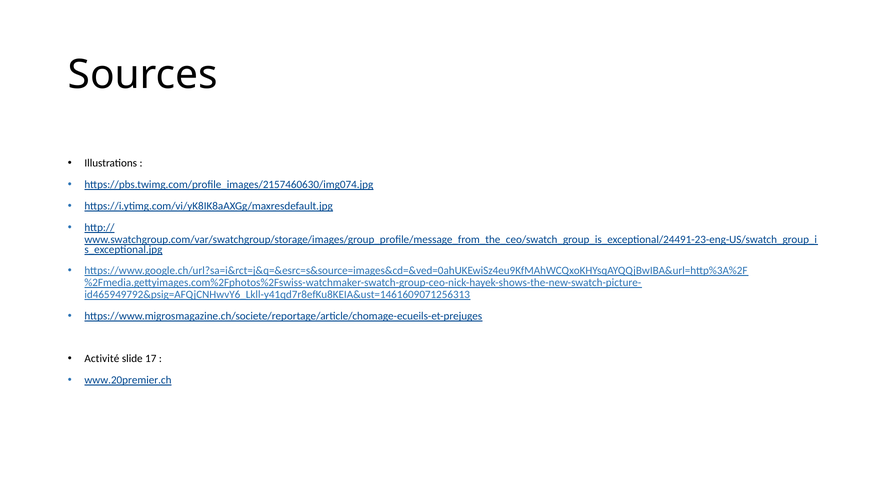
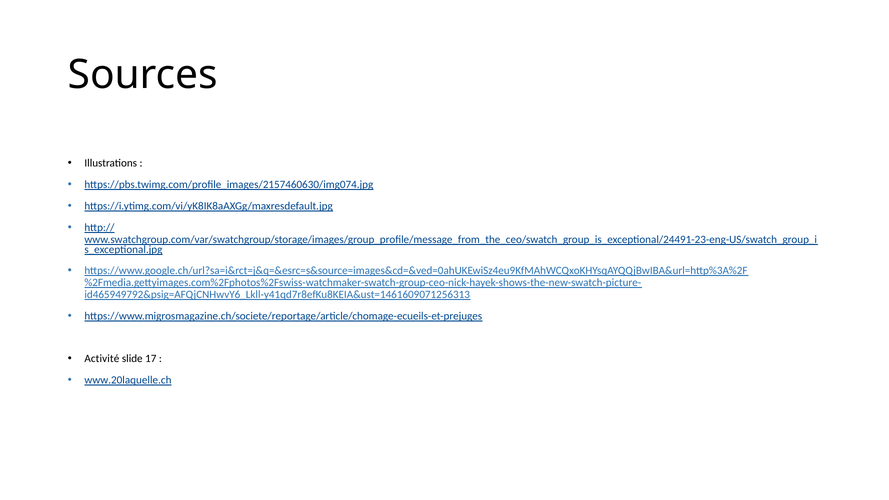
www.20premier.ch: www.20premier.ch -> www.20laquelle.ch (128, 380)
